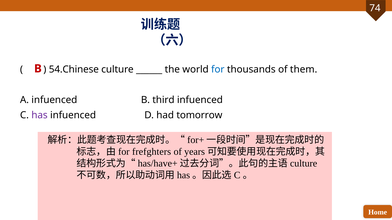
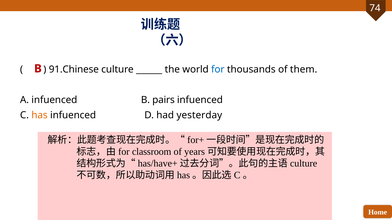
54.Chinese: 54.Chinese -> 91.Chinese (74, 70)
third: third -> pairs (164, 100)
has colour: purple -> orange (40, 115)
tomorrow: tomorrow -> yesterday (199, 115)
frefghters: frefghters -> classroom (152, 152)
